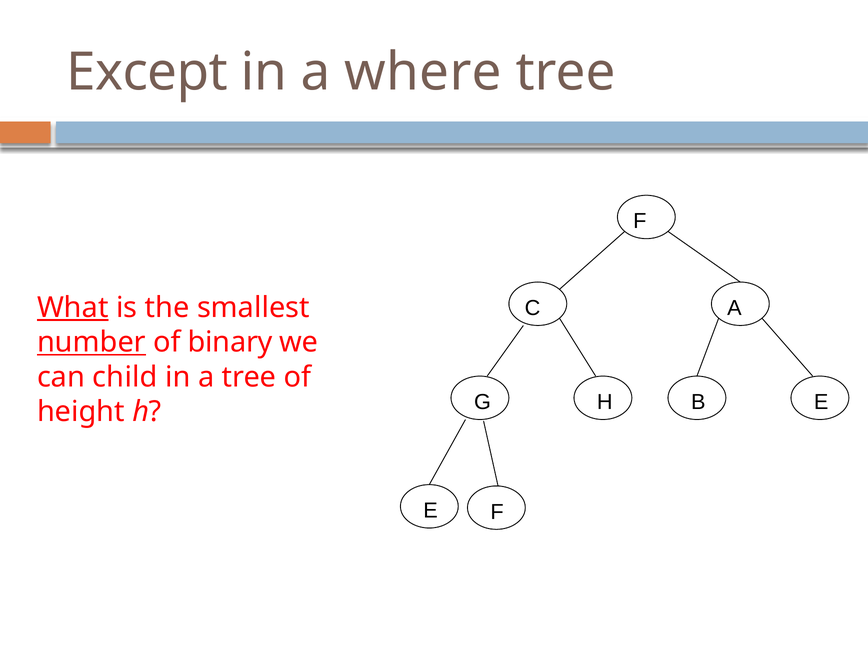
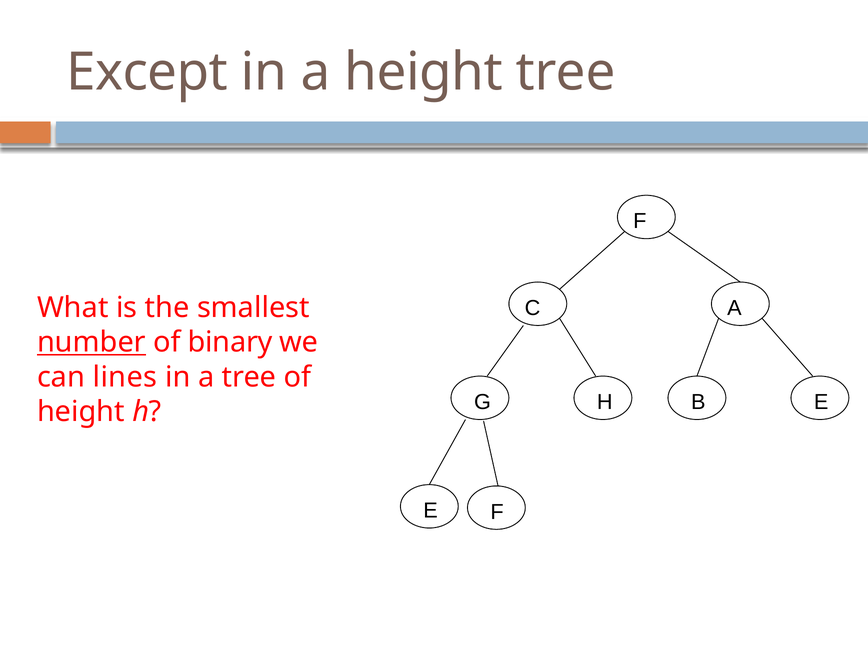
a where: where -> height (424, 72)
What underline: present -> none (73, 308)
child: child -> lines (125, 377)
